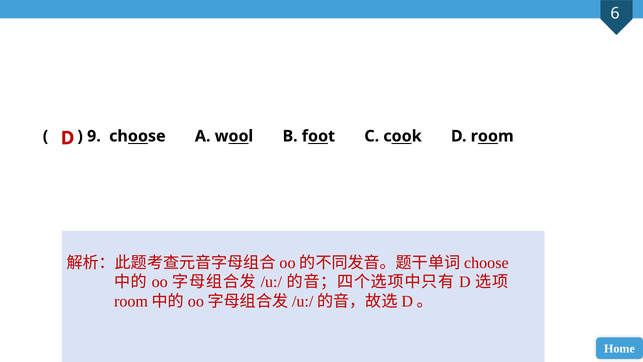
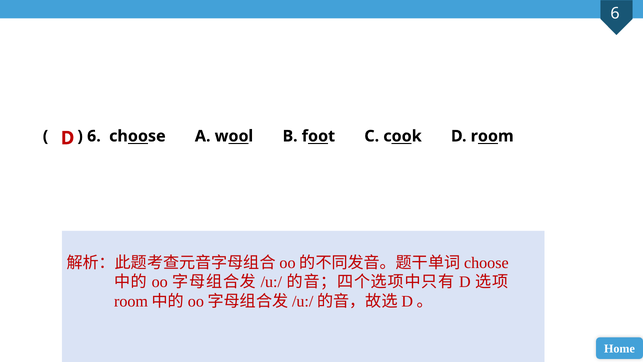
9: 9 -> 6 (94, 136)
